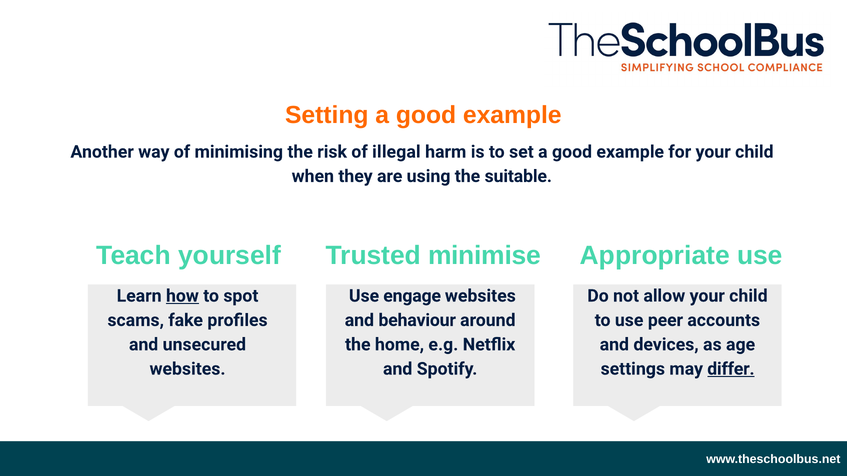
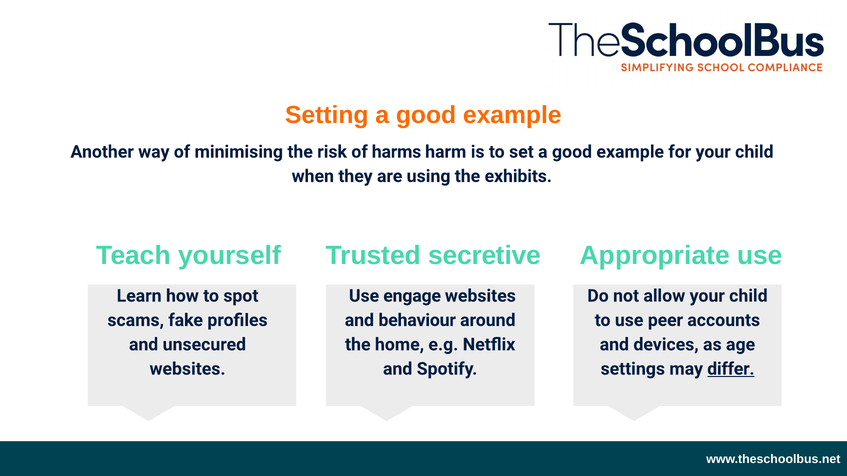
illegal: illegal -> harms (397, 152)
suitable: suitable -> exhibits (518, 176)
minimise: minimise -> secretive (484, 256)
how underline: present -> none (182, 296)
